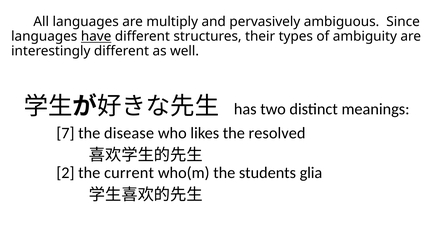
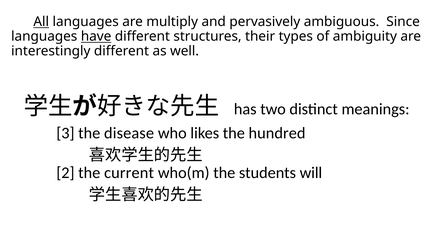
All underline: none -> present (41, 22)
7: 7 -> 3 (65, 133)
resolved: resolved -> hundred (277, 133)
glia: glia -> will (311, 173)
